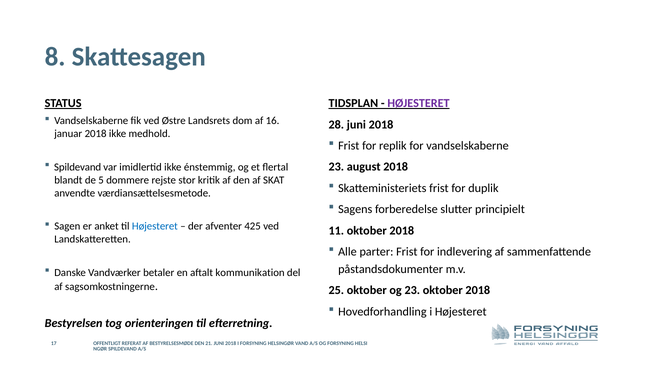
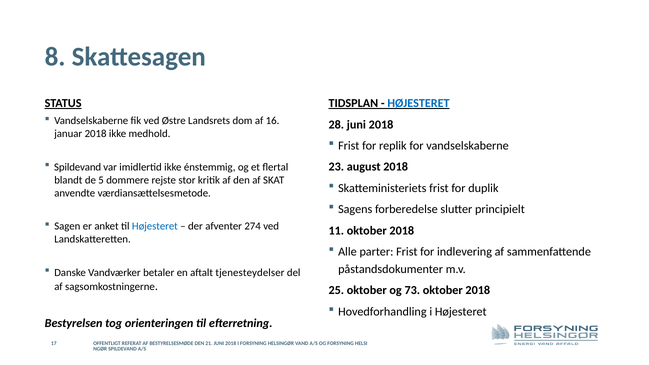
HØJESTERET colour: purple -> blue (418, 103)
425: 425 -> 274 (253, 226)
kommunikation: kommunikation -> tjenesteydelser (250, 273)
og 23: 23 -> 73 (412, 290)
